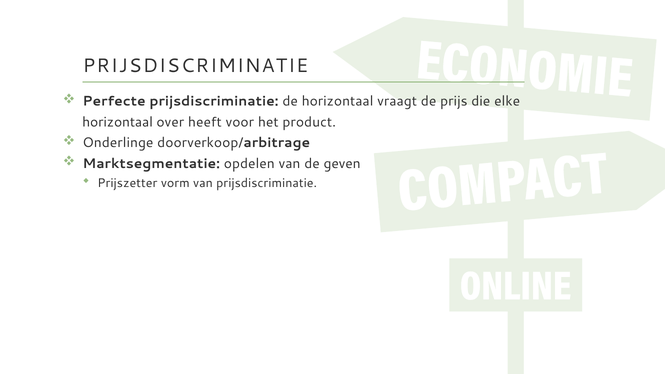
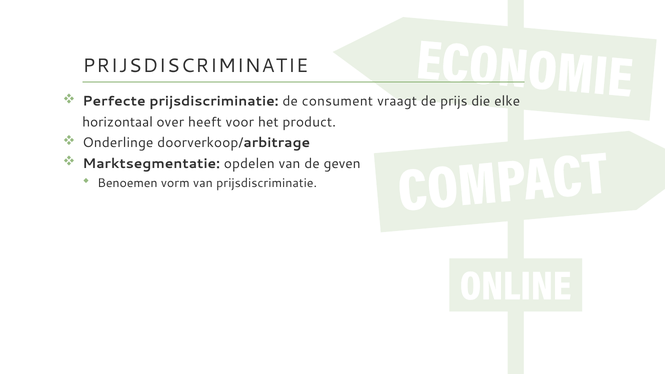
de horizontaal: horizontaal -> consument (337, 101)
Prijszetter: Prijszetter -> Benoemen (127, 183)
